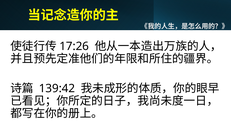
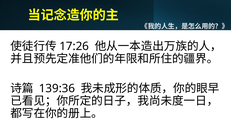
139:42: 139:42 -> 139:36 (57, 88)
